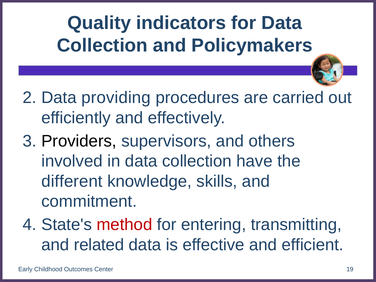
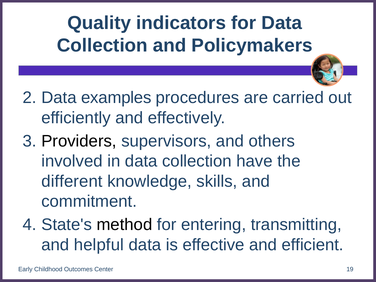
providing: providing -> examples (116, 98)
method colour: red -> black (124, 225)
related: related -> helpful (99, 245)
